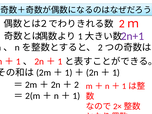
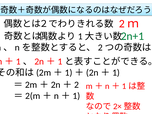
2n+1 colour: purple -> green (132, 36)
